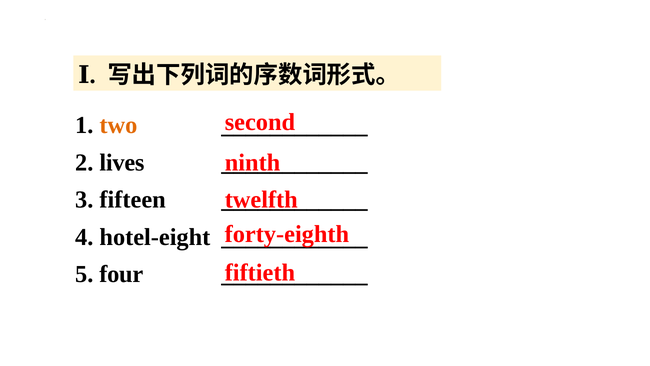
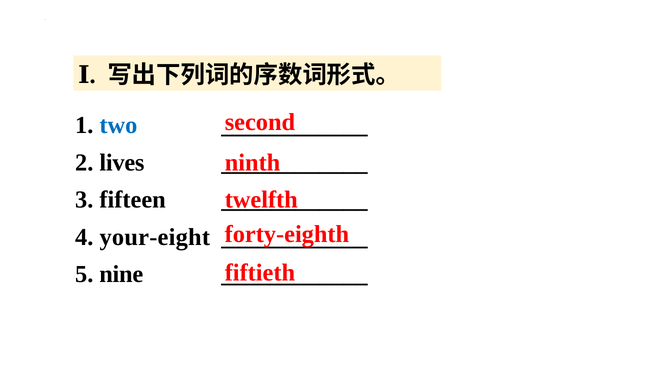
two colour: orange -> blue (118, 125)
hotel-eight: hotel-eight -> your-eight (155, 237)
four: four -> nine (121, 274)
